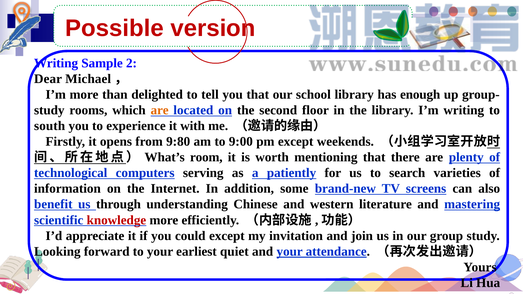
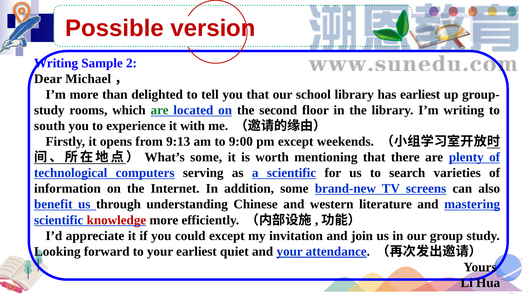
has enough: enough -> earliest (420, 95)
are colour: orange -> green (160, 110)
9:80: 9:80 -> 9:13 (178, 142)
room: room -> some (206, 157)
a patiently: patiently -> scientific (291, 173)
